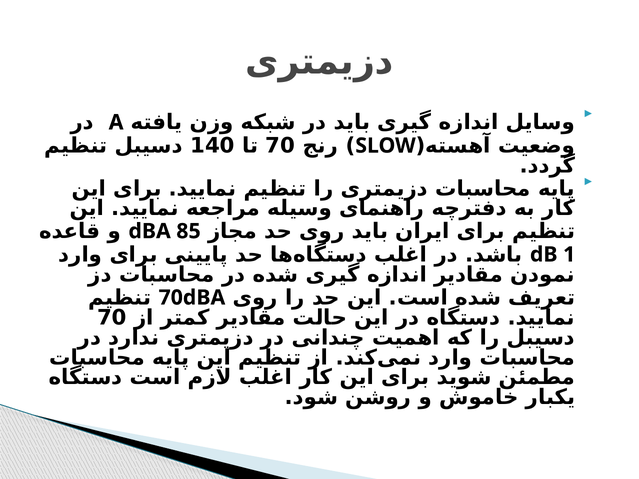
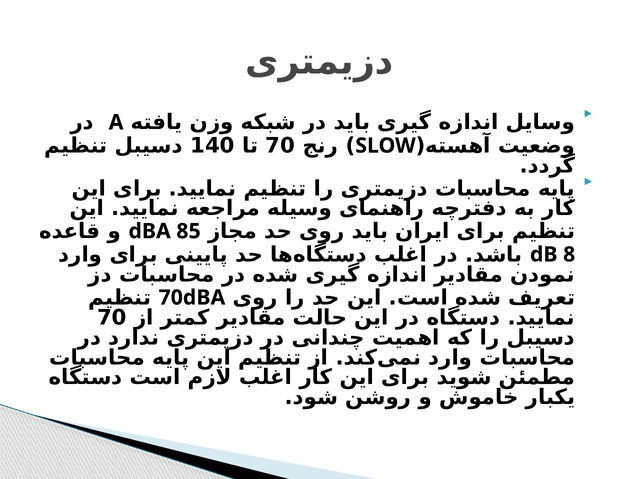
1: 1 -> 8 (569, 255)
